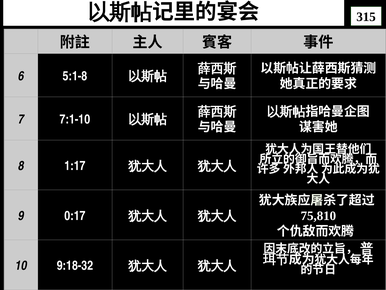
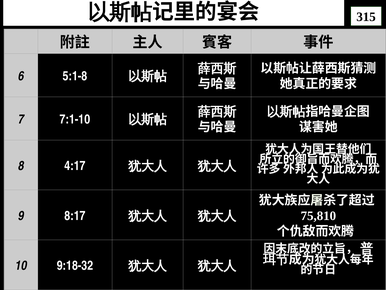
1:17: 1:17 -> 4:17 (75, 166)
0:17: 0:17 -> 8:17 (75, 215)
